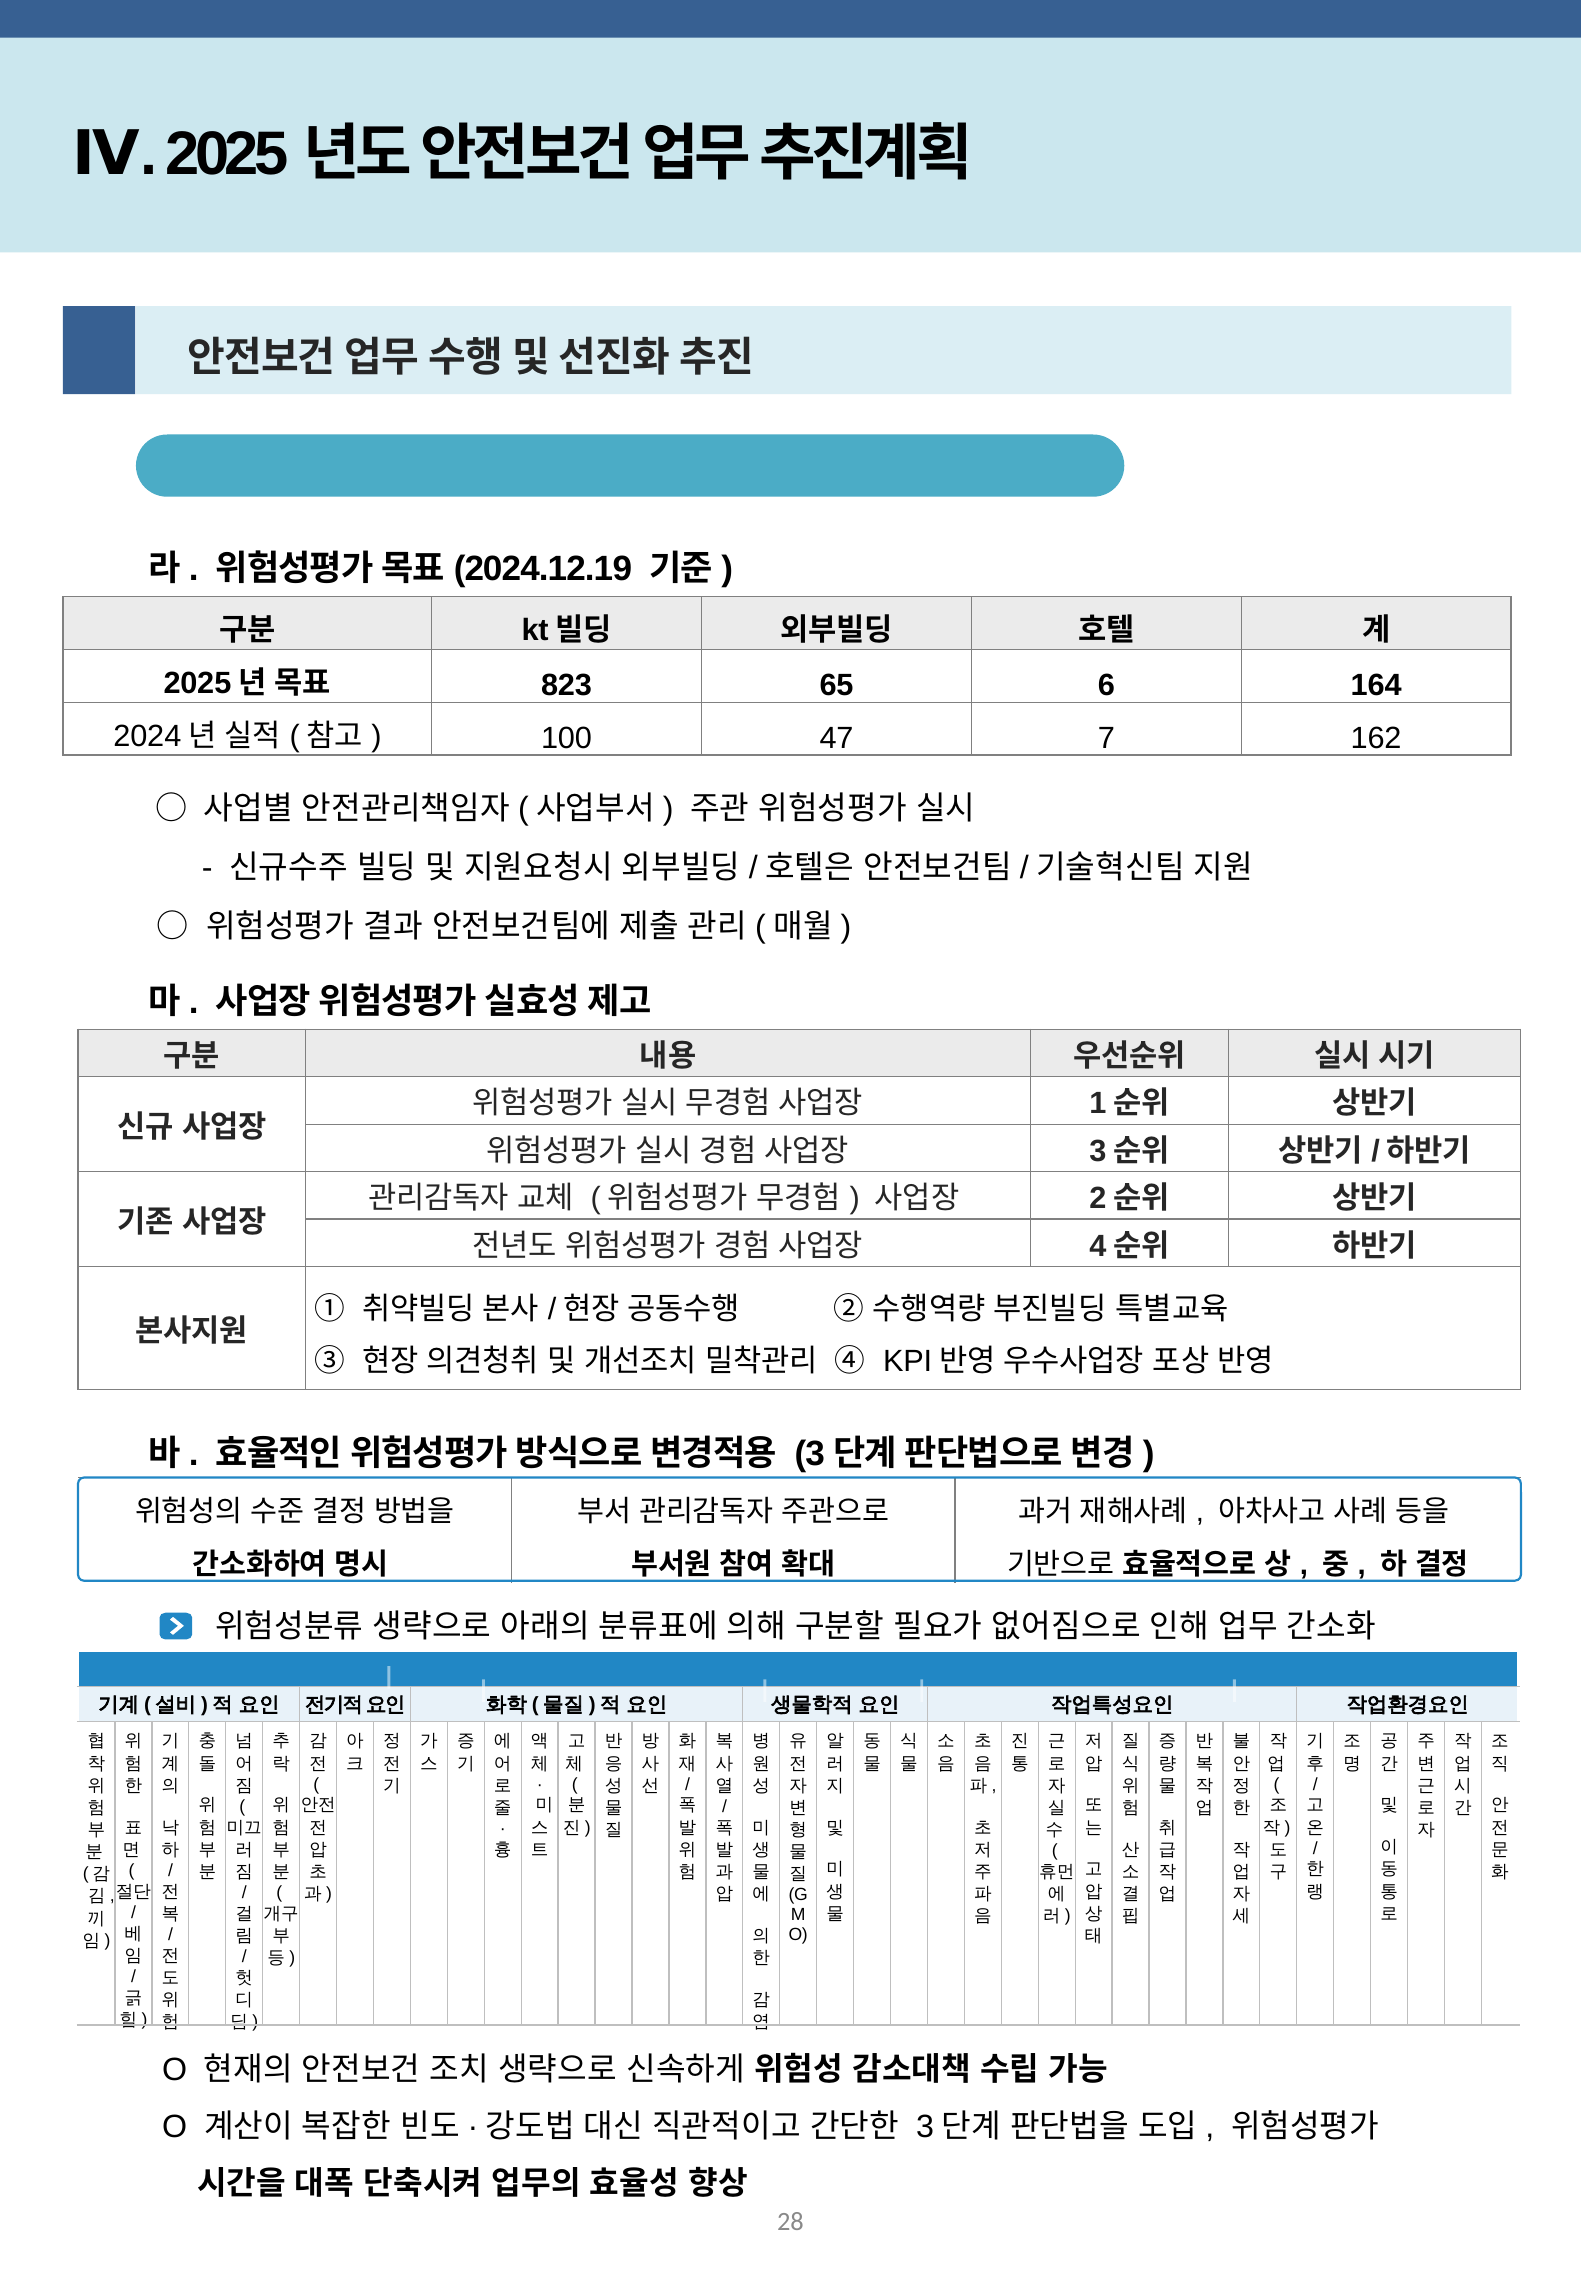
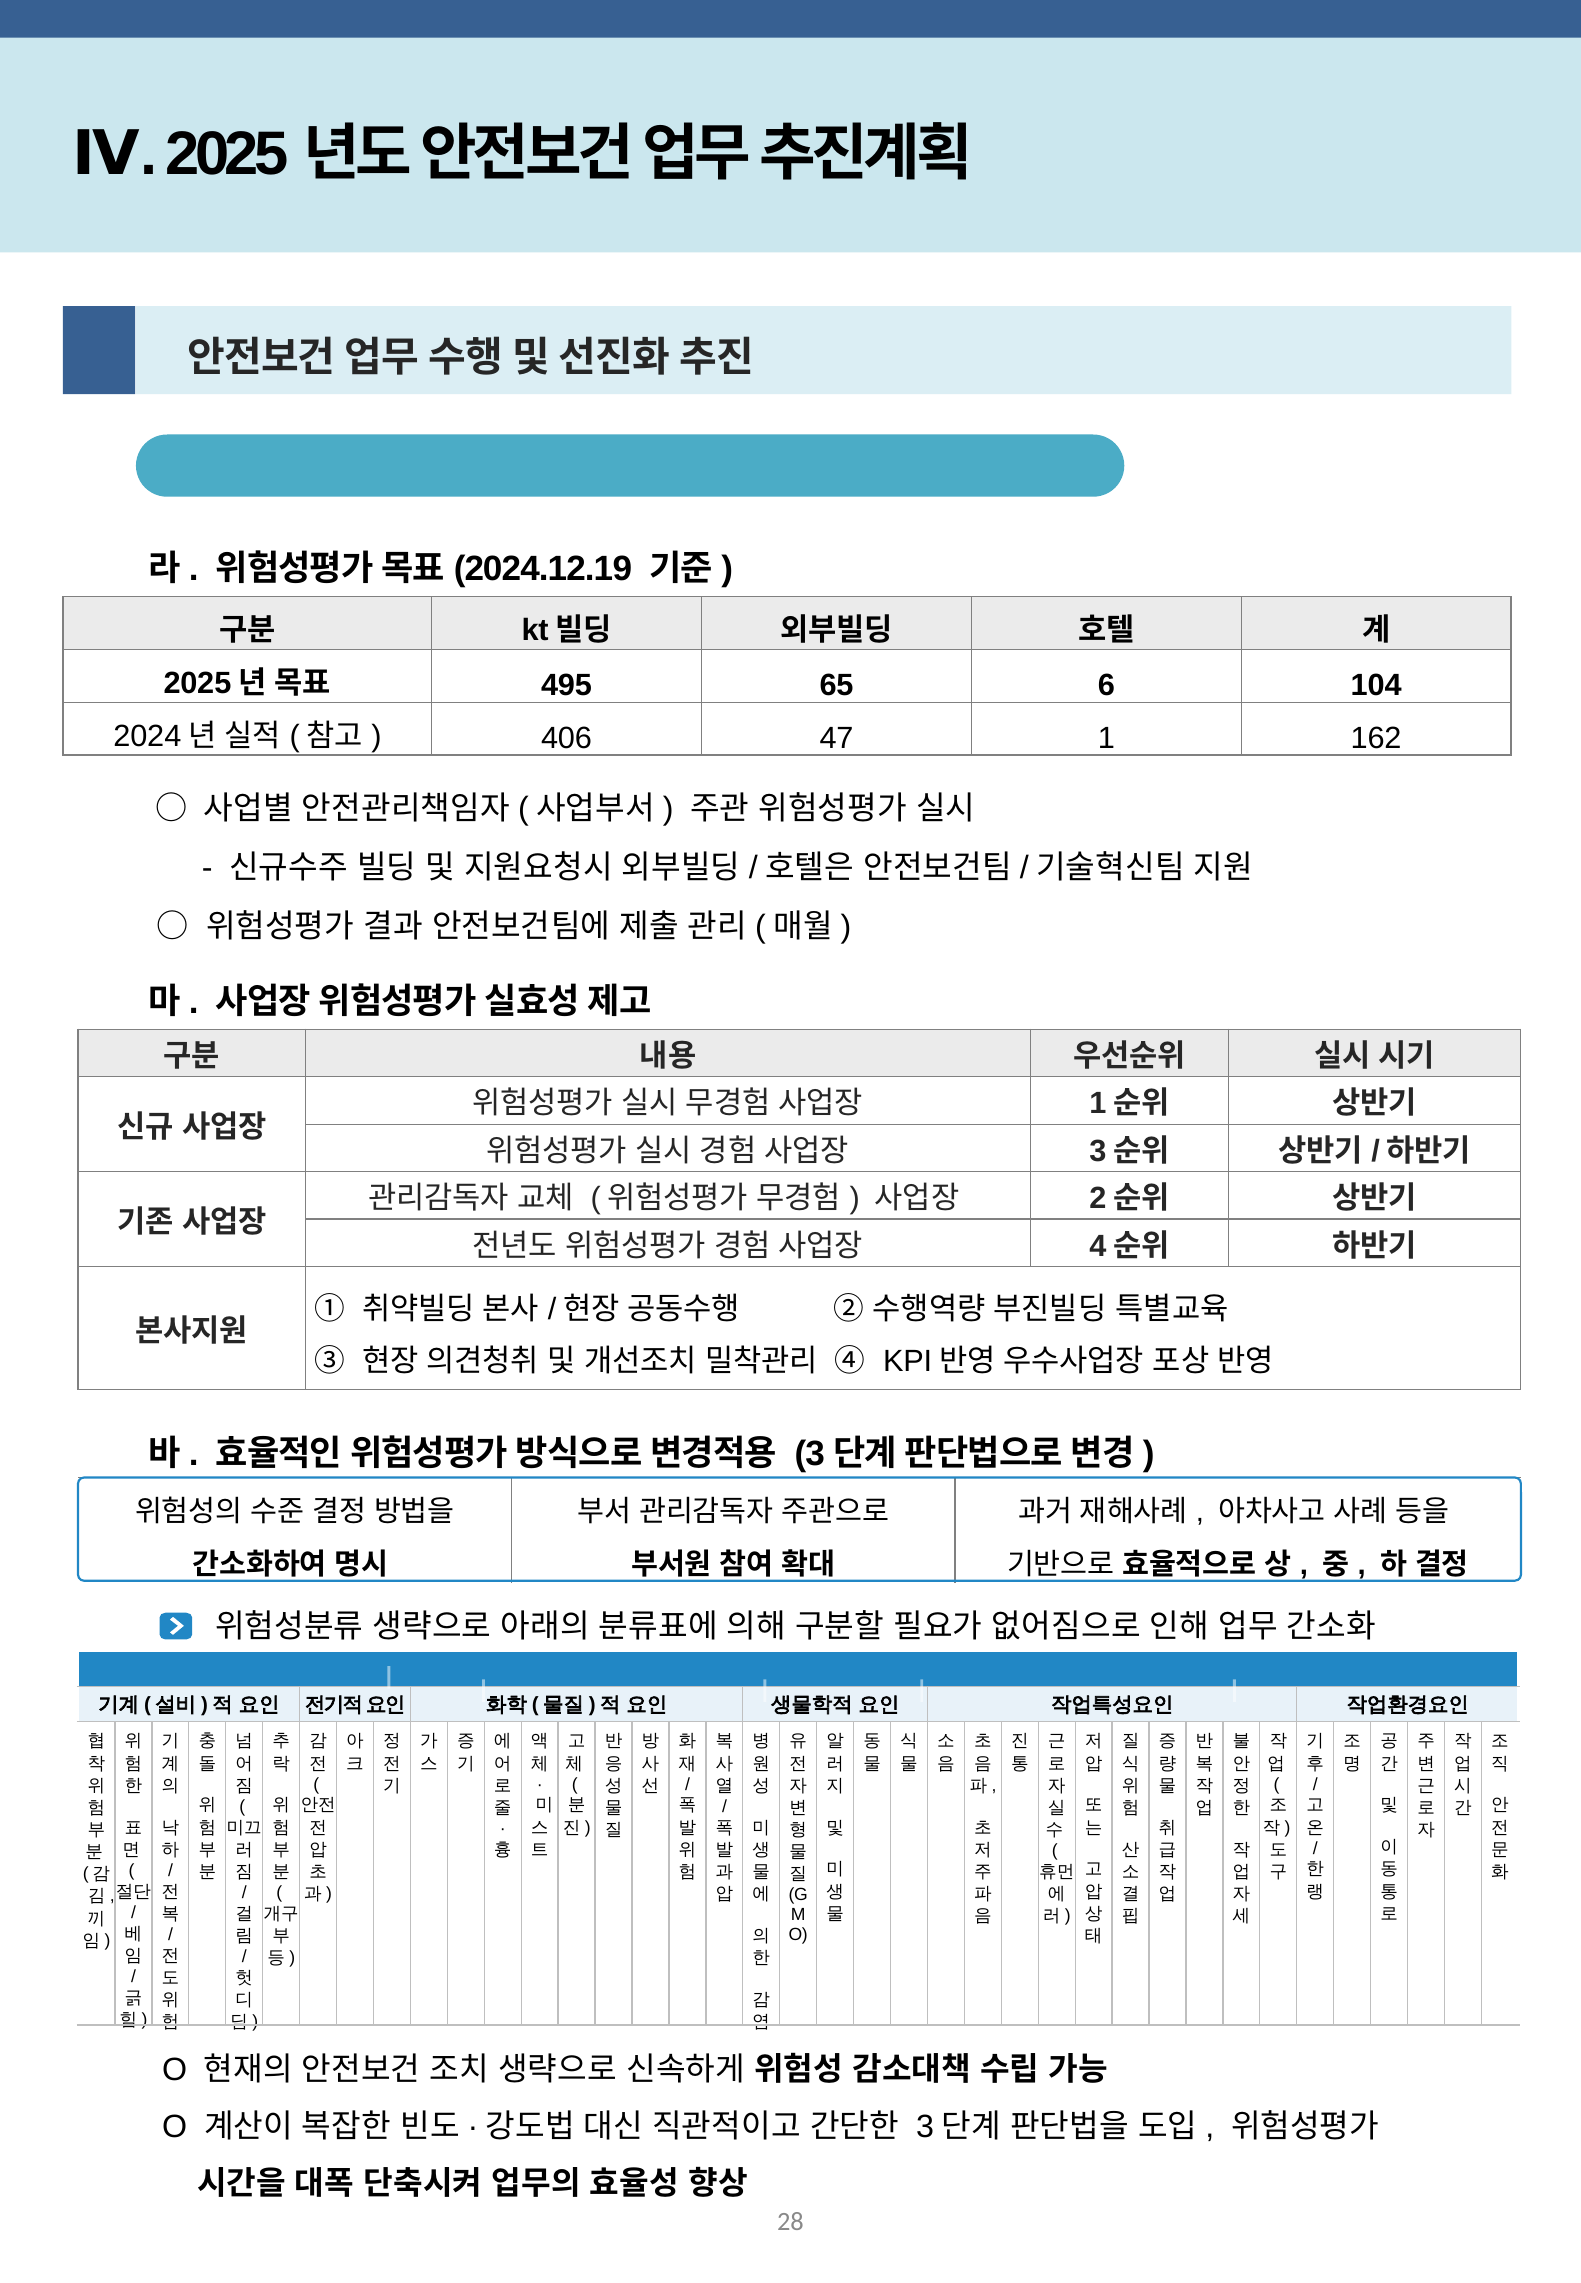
823: 823 -> 495 (566, 686)
164: 164 -> 104 (1376, 686)
100: 100 -> 406 (566, 739)
7: 7 -> 1 (1106, 739)
